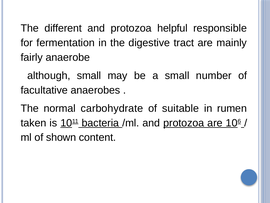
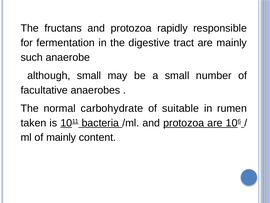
different: different -> fructans (63, 28)
helpful: helpful -> rapidly (172, 28)
fairly: fairly -> such (32, 57)
of shown: shown -> mainly (61, 137)
